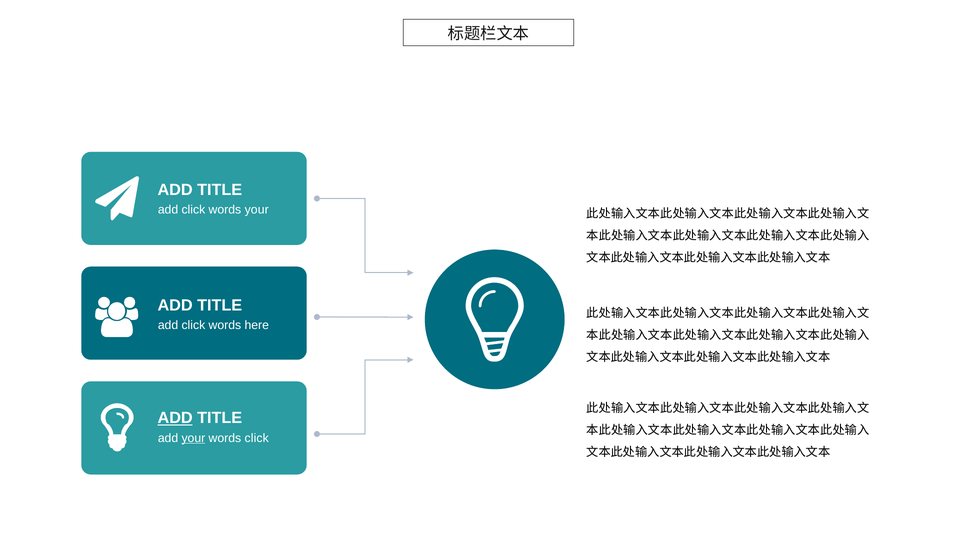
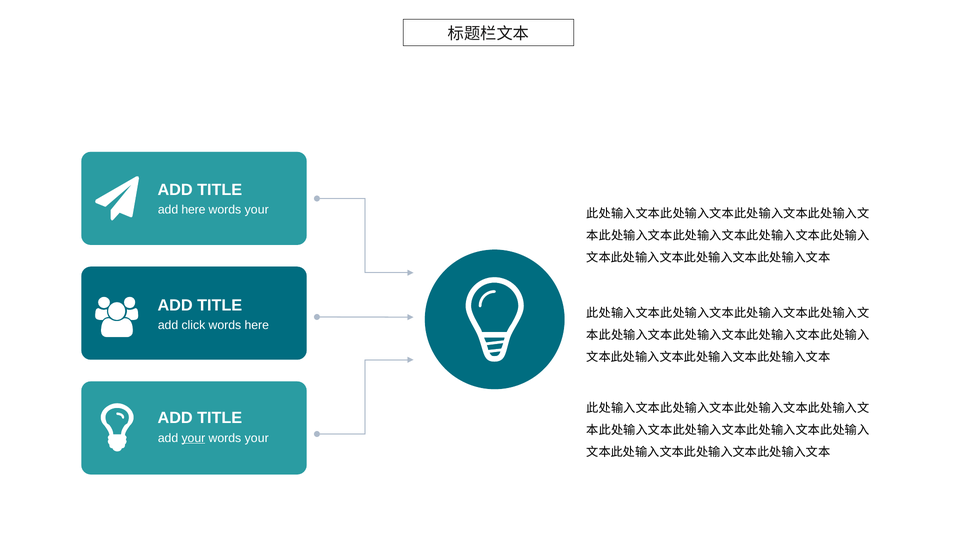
click: click -> here (193, 210)
ADD underline: present -> none (175, 418)
click: click -> your (257, 439)
